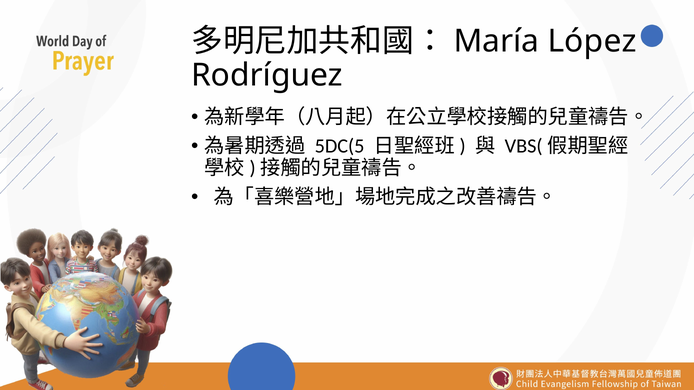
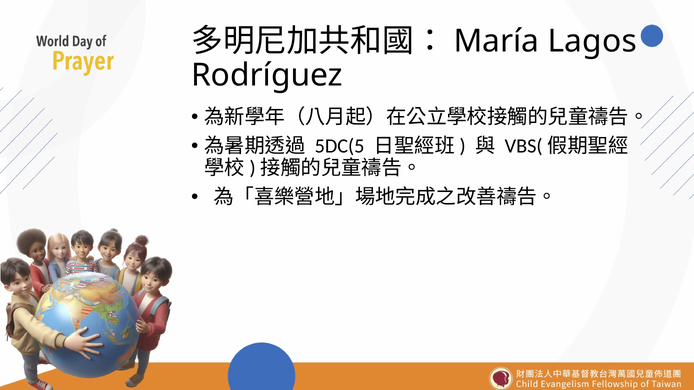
López: López -> Lagos (592, 41)
